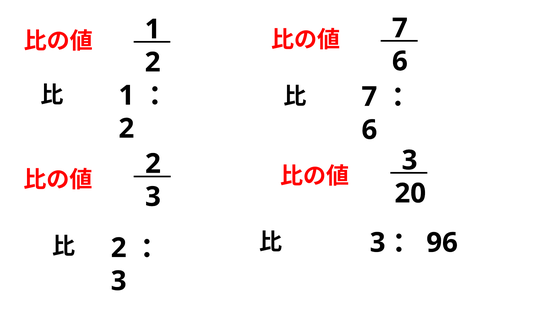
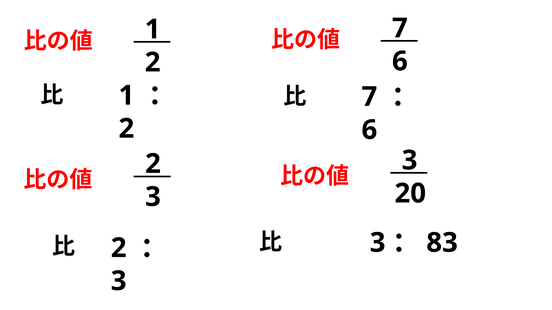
96: 96 -> 83 (442, 243)
